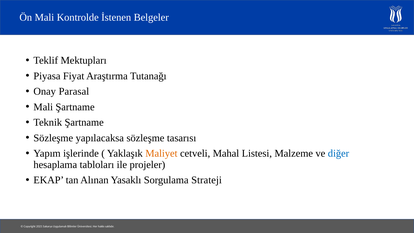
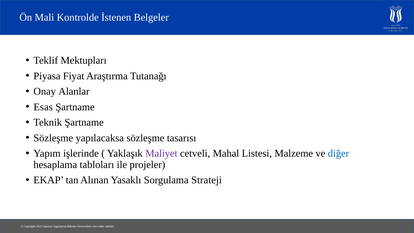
Parasal: Parasal -> Alanlar (74, 91)
Mali: Mali -> Esas (43, 107)
Maliyet colour: orange -> purple (161, 153)
